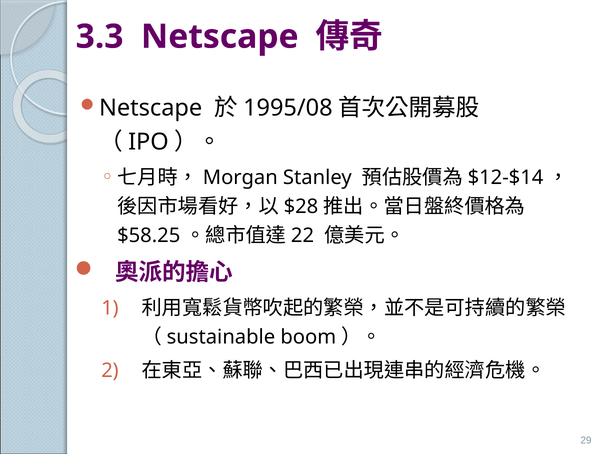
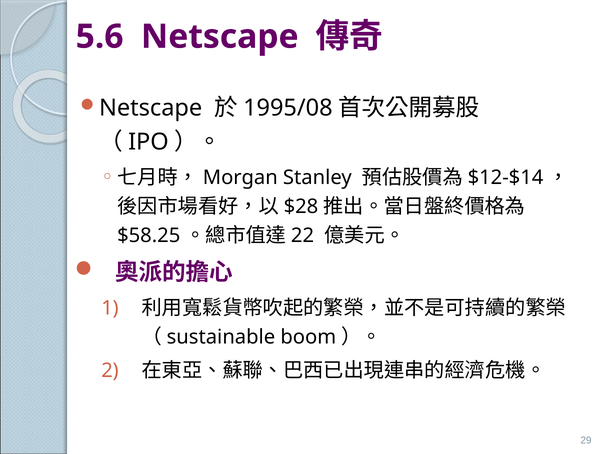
3.3: 3.3 -> 5.6 (100, 37)
